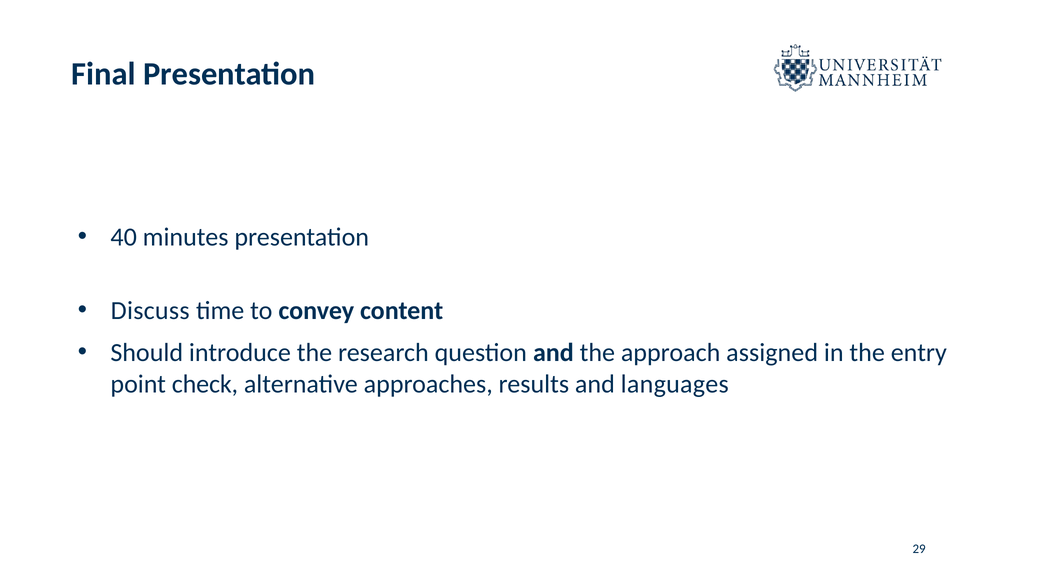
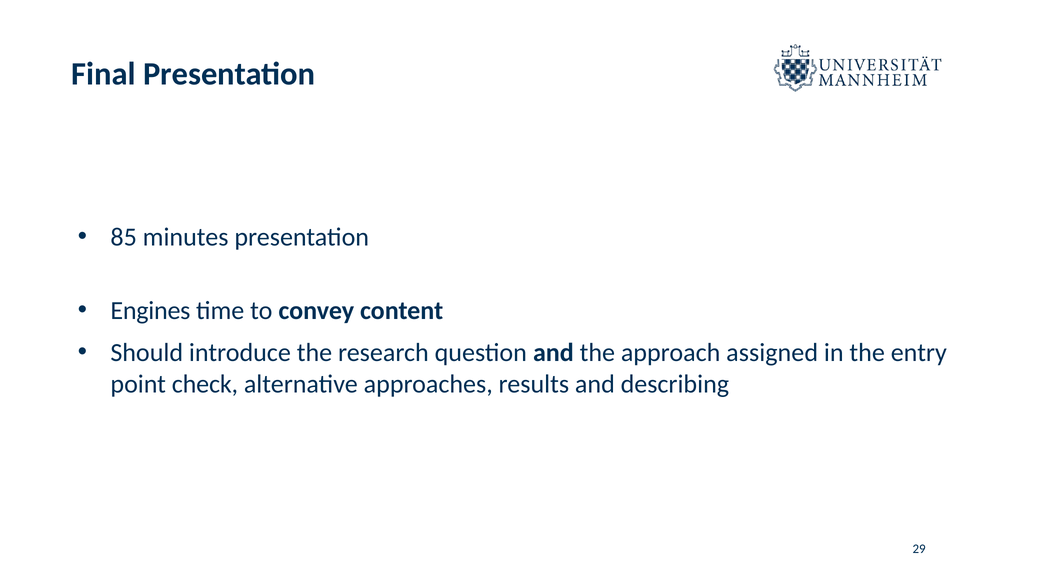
40: 40 -> 85 (124, 237)
Discuss: Discuss -> Engines (150, 310)
languages: languages -> describing (675, 384)
